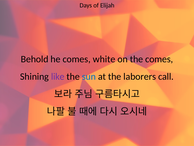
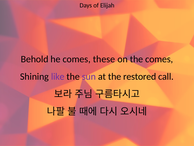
white: white -> these (104, 59)
sun colour: blue -> purple (89, 76)
laborers: laborers -> restored (140, 76)
